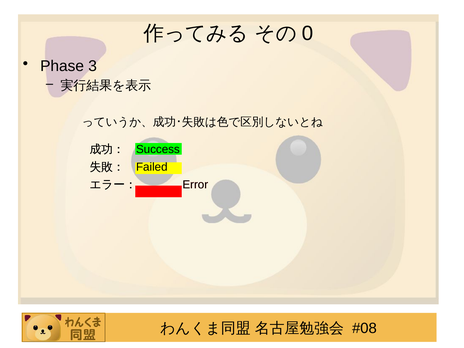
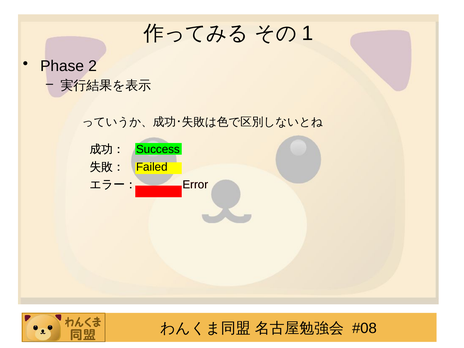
0: 0 -> 1 (308, 33)
3: 3 -> 2 (93, 66)
